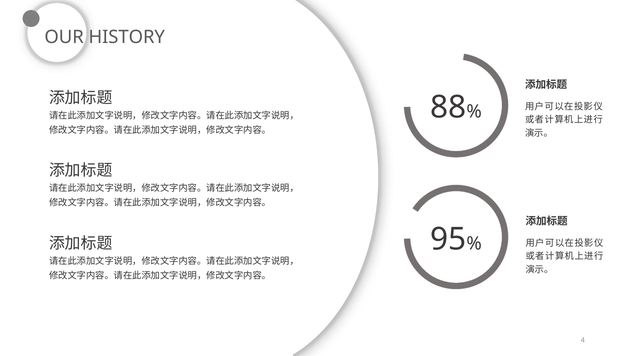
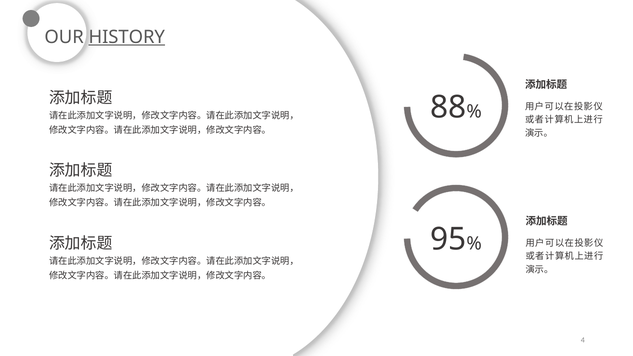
HISTORY underline: none -> present (127, 37)
